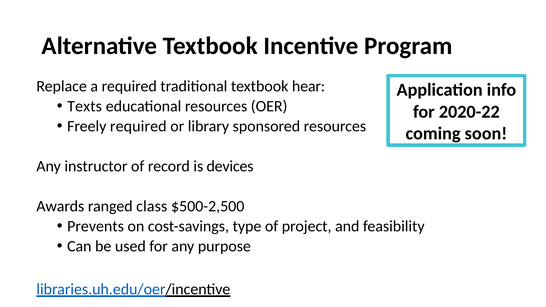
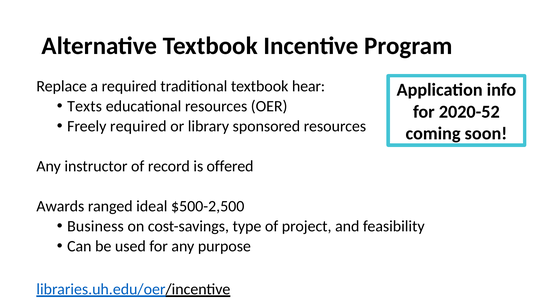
2020-22: 2020-22 -> 2020-52 (469, 112)
devices: devices -> offered (230, 166)
class: class -> ideal (152, 206)
Prevents: Prevents -> Business (95, 226)
